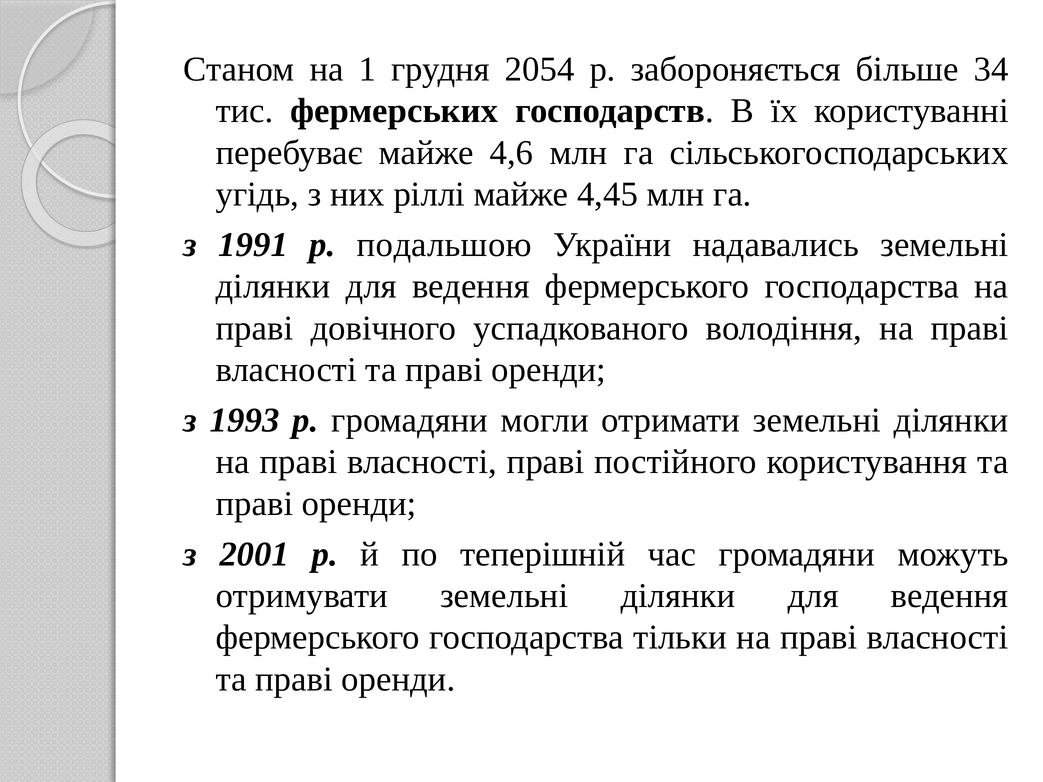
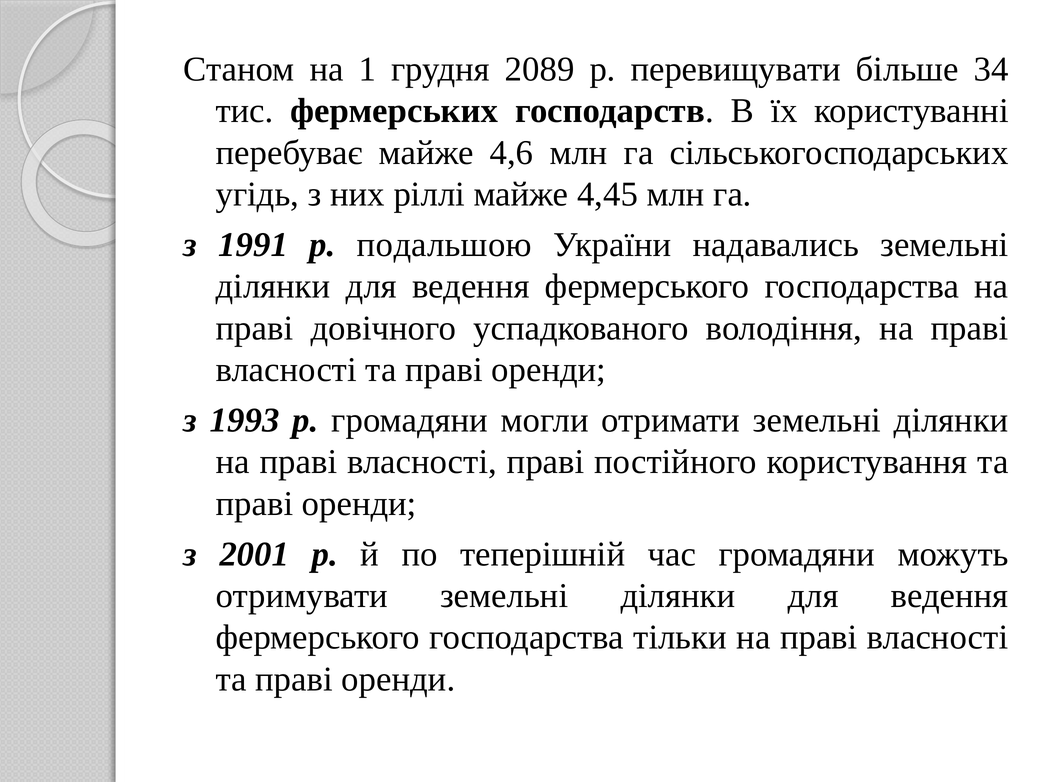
2054: 2054 -> 2089 (540, 69)
забороняється: забороняється -> перевищувати (736, 69)
